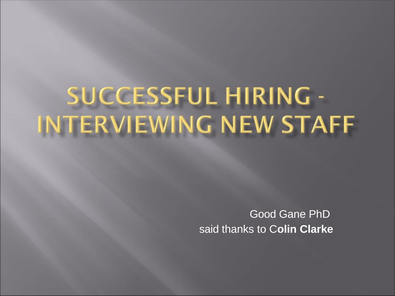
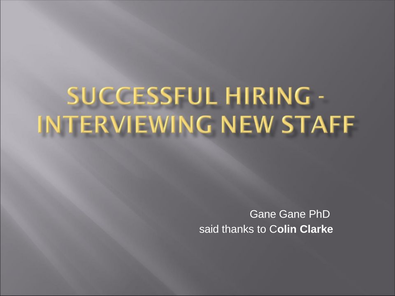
Good: Good -> Gane (263, 214)
